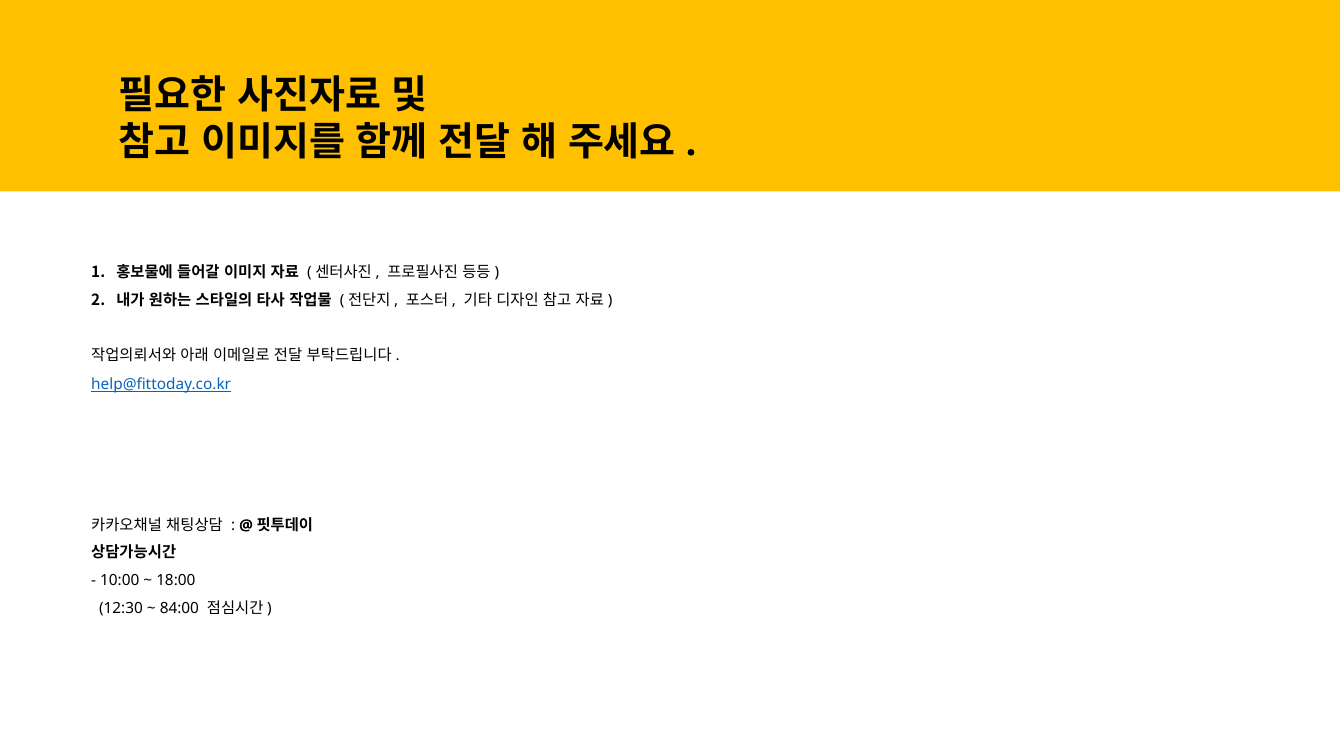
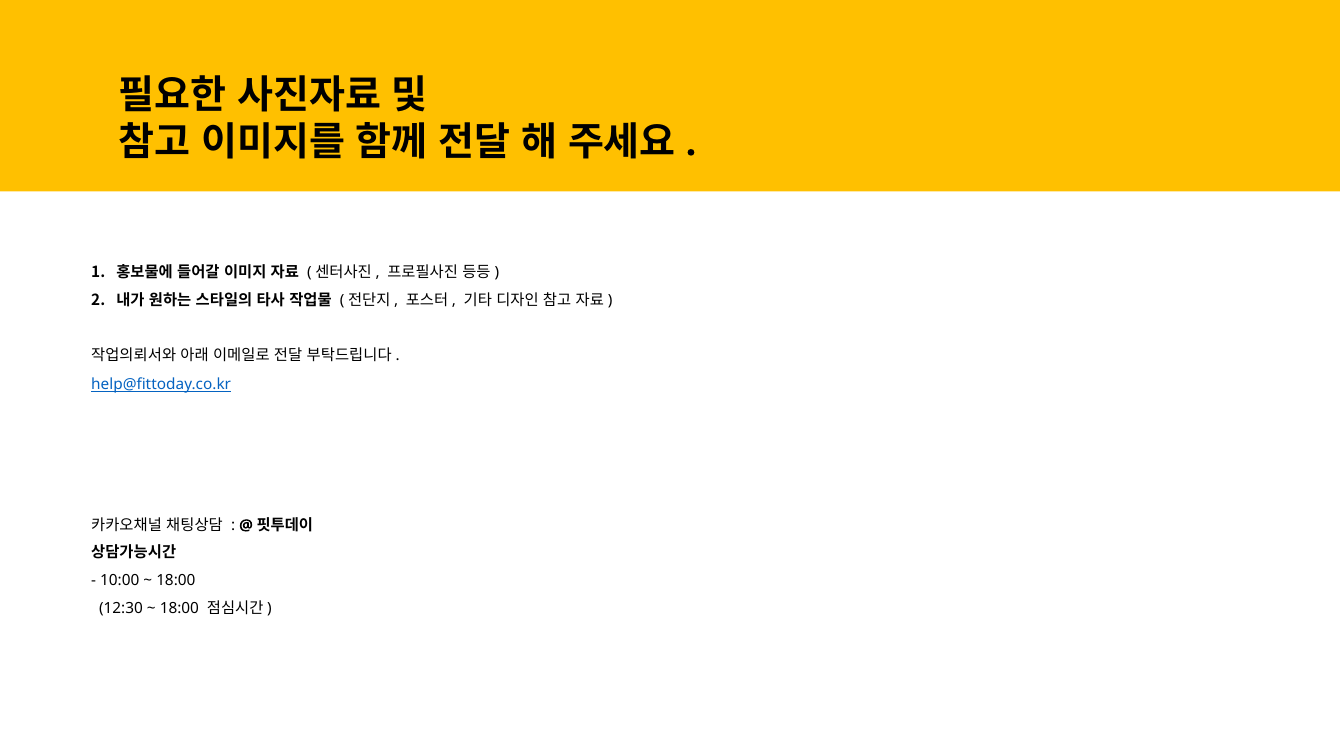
84:00: 84:00 -> 18:00 (179, 608)
